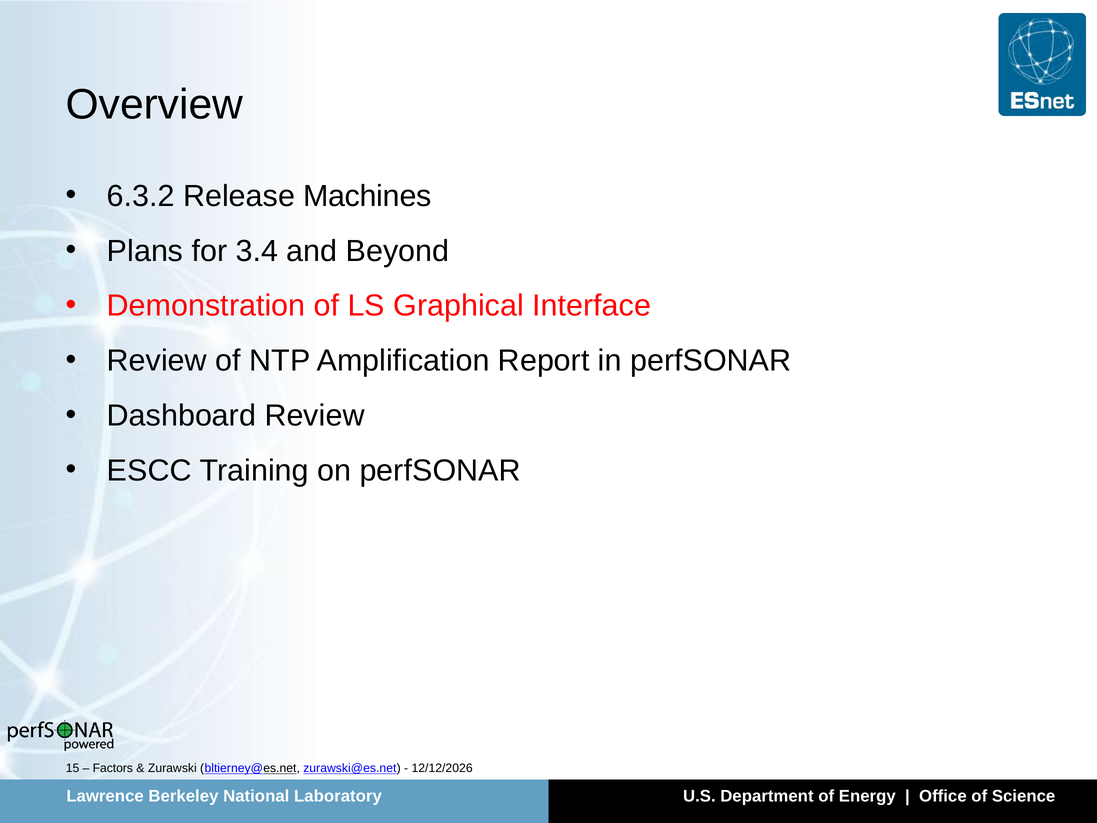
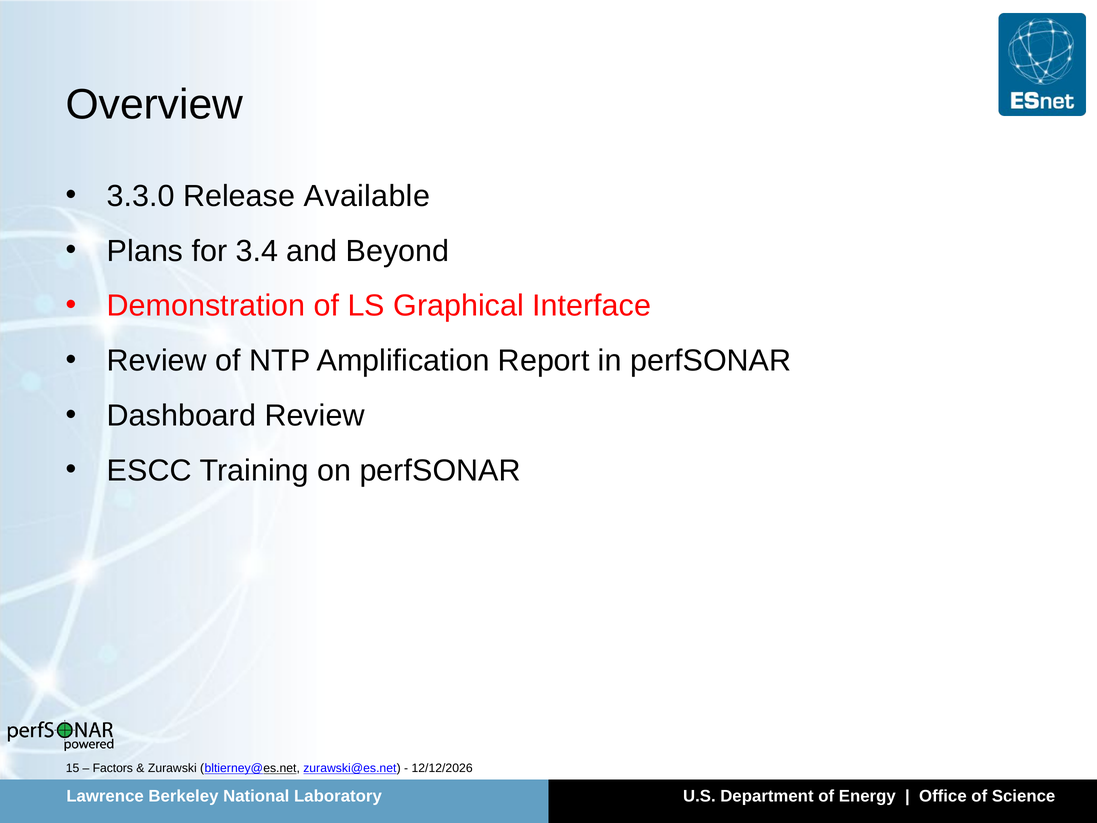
6.3.2: 6.3.2 -> 3.3.0 (141, 196)
Machines: Machines -> Available (367, 196)
